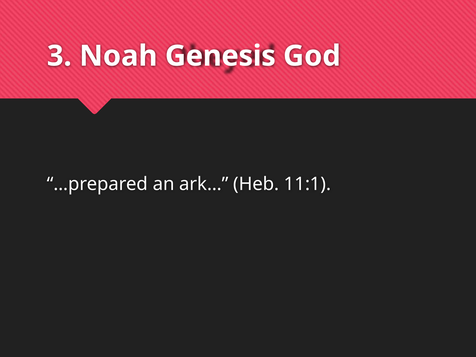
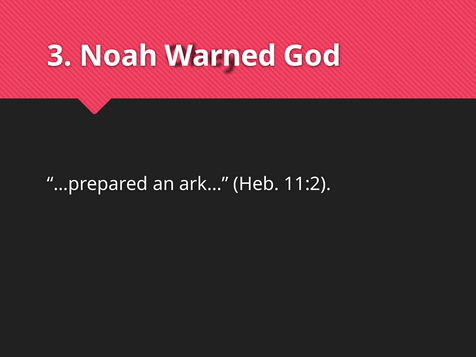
Genesis: Genesis -> Warned (220, 56)
11:1: 11:1 -> 11:2 (307, 184)
